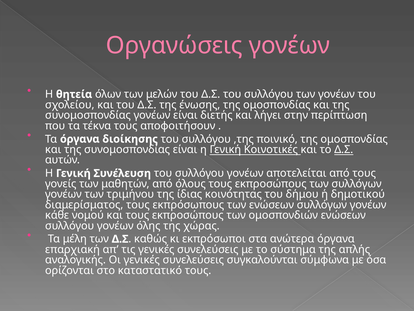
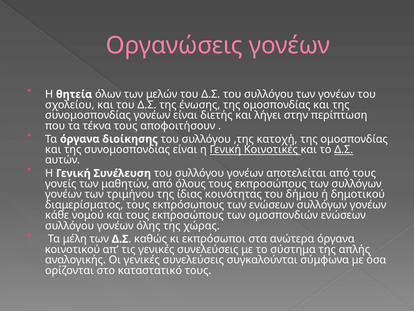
ποινικό: ποινικό -> κατοχή (277, 139)
επαρχιακή: επαρχιακή -> κοινοτικού (72, 249)
